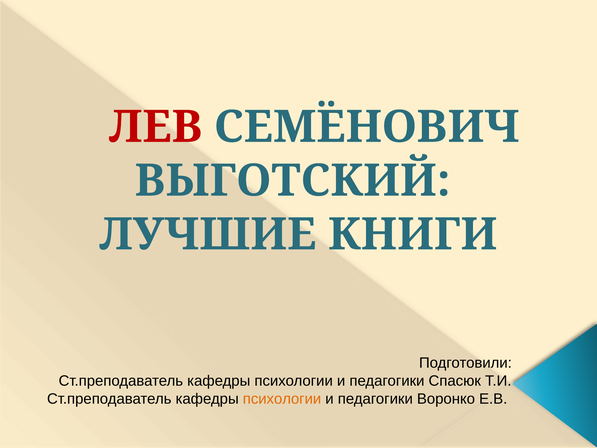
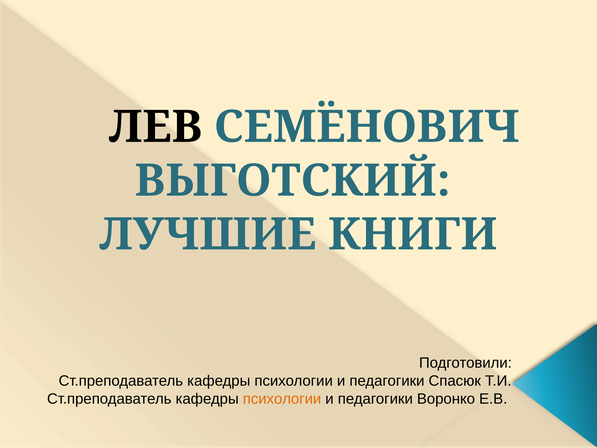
ЛЕВ colour: red -> black (156, 127)
